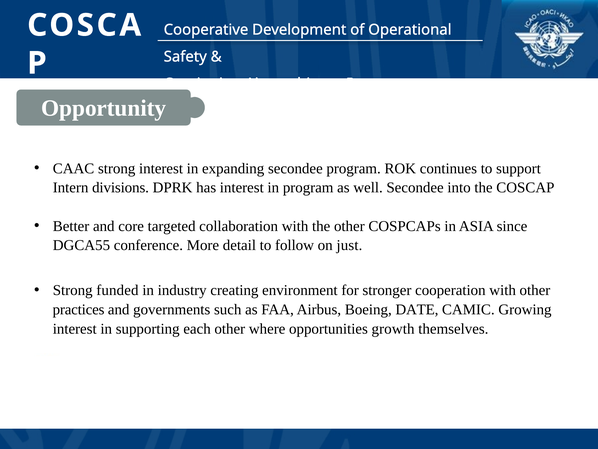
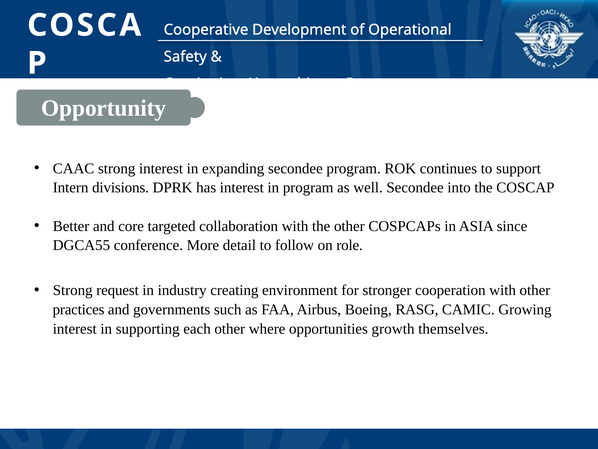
just: just -> role (350, 245)
funded: funded -> request (118, 290)
DATE: DATE -> RASG (417, 309)
